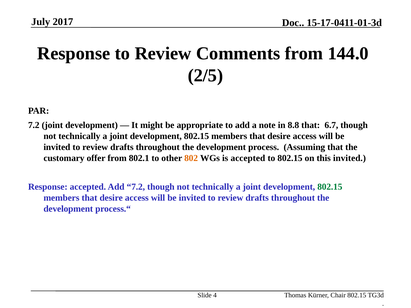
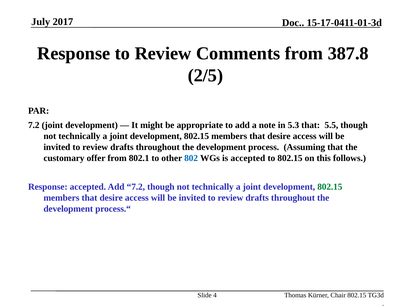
144.0: 144.0 -> 387.8 (348, 54)
8.8: 8.8 -> 5.3 (293, 125)
6.7: 6.7 -> 5.5 (331, 125)
802 colour: orange -> blue (191, 158)
this invited: invited -> follows (350, 158)
